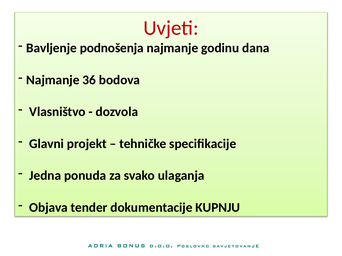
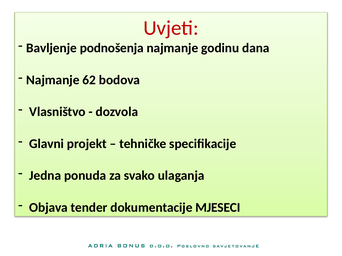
36: 36 -> 62 (89, 80)
KUPNJU: KUPNJU -> MJESECI (218, 208)
